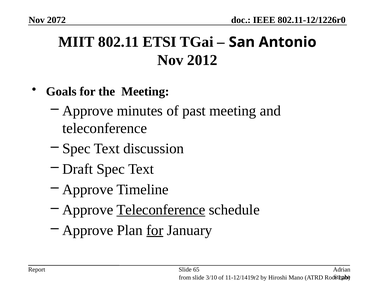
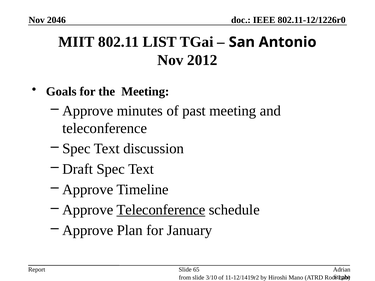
2072: 2072 -> 2046 (56, 20)
ETSI: ETSI -> LIST (160, 42)
for underline: present -> none (155, 230)
